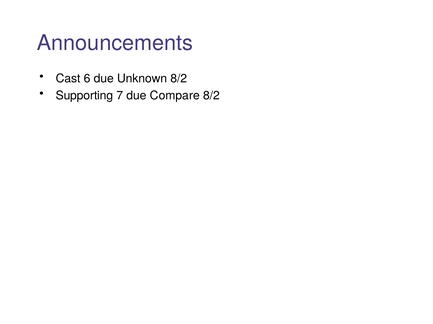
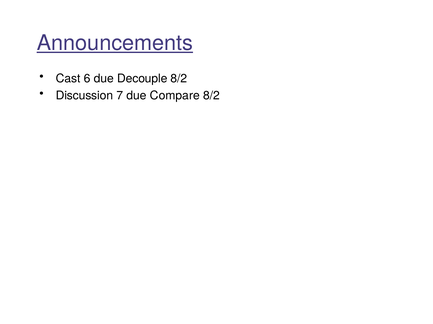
Announcements underline: none -> present (115, 43)
Unknown: Unknown -> Decouple (142, 79)
Supporting: Supporting -> Discussion (84, 96)
